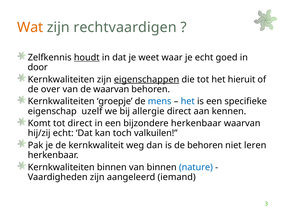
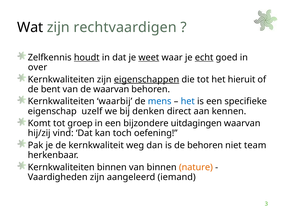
Wat colour: orange -> black (30, 27)
weet underline: none -> present (149, 57)
echt underline: none -> present (204, 57)
door: door -> over (38, 67)
over: over -> bent (51, 89)
groepje: groepje -> waarbij (115, 101)
allergie: allergie -> denken (148, 111)
tot direct: direct -> groep (80, 123)
bijzondere herkenbaar: herkenbaar -> uitdagingen (196, 123)
hij/zij echt: echt -> vind (63, 133)
valkuilen: valkuilen -> oefening (156, 133)
leren: leren -> team (255, 145)
nature colour: blue -> orange (196, 167)
